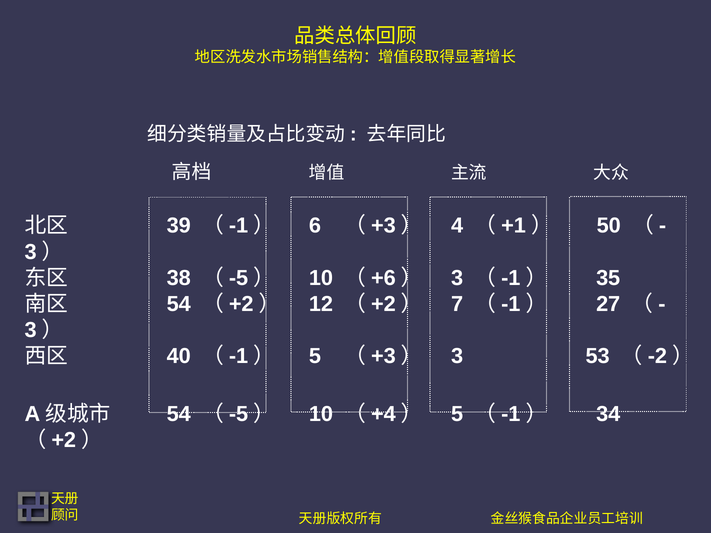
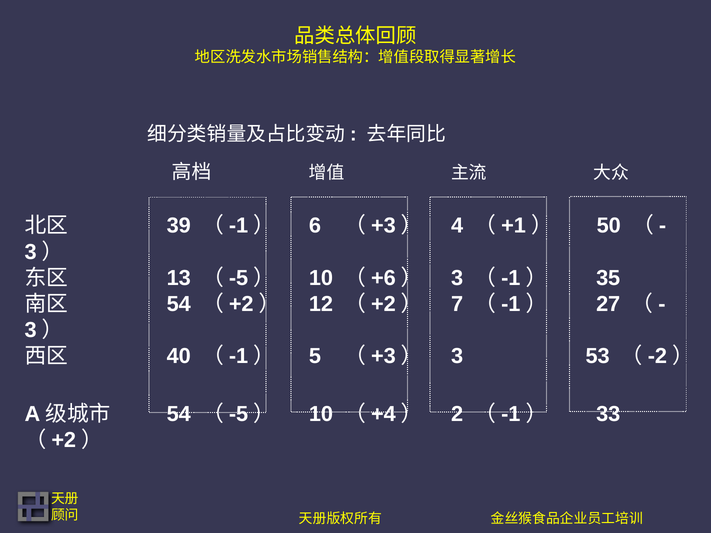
38: 38 -> 13 (179, 278)
（+4） 5: 5 -> 2 (457, 414)
34: 34 -> 33 (608, 414)
